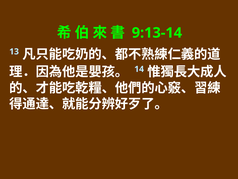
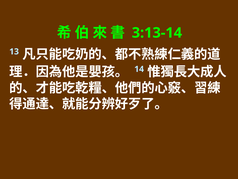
9:13-14: 9:13-14 -> 3:13-14 (157, 33)
